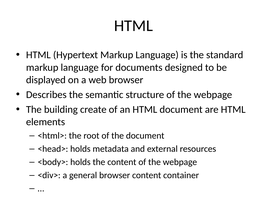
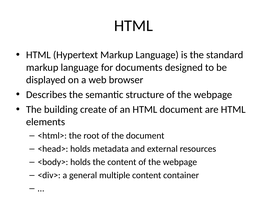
general browser: browser -> multiple (115, 176)
